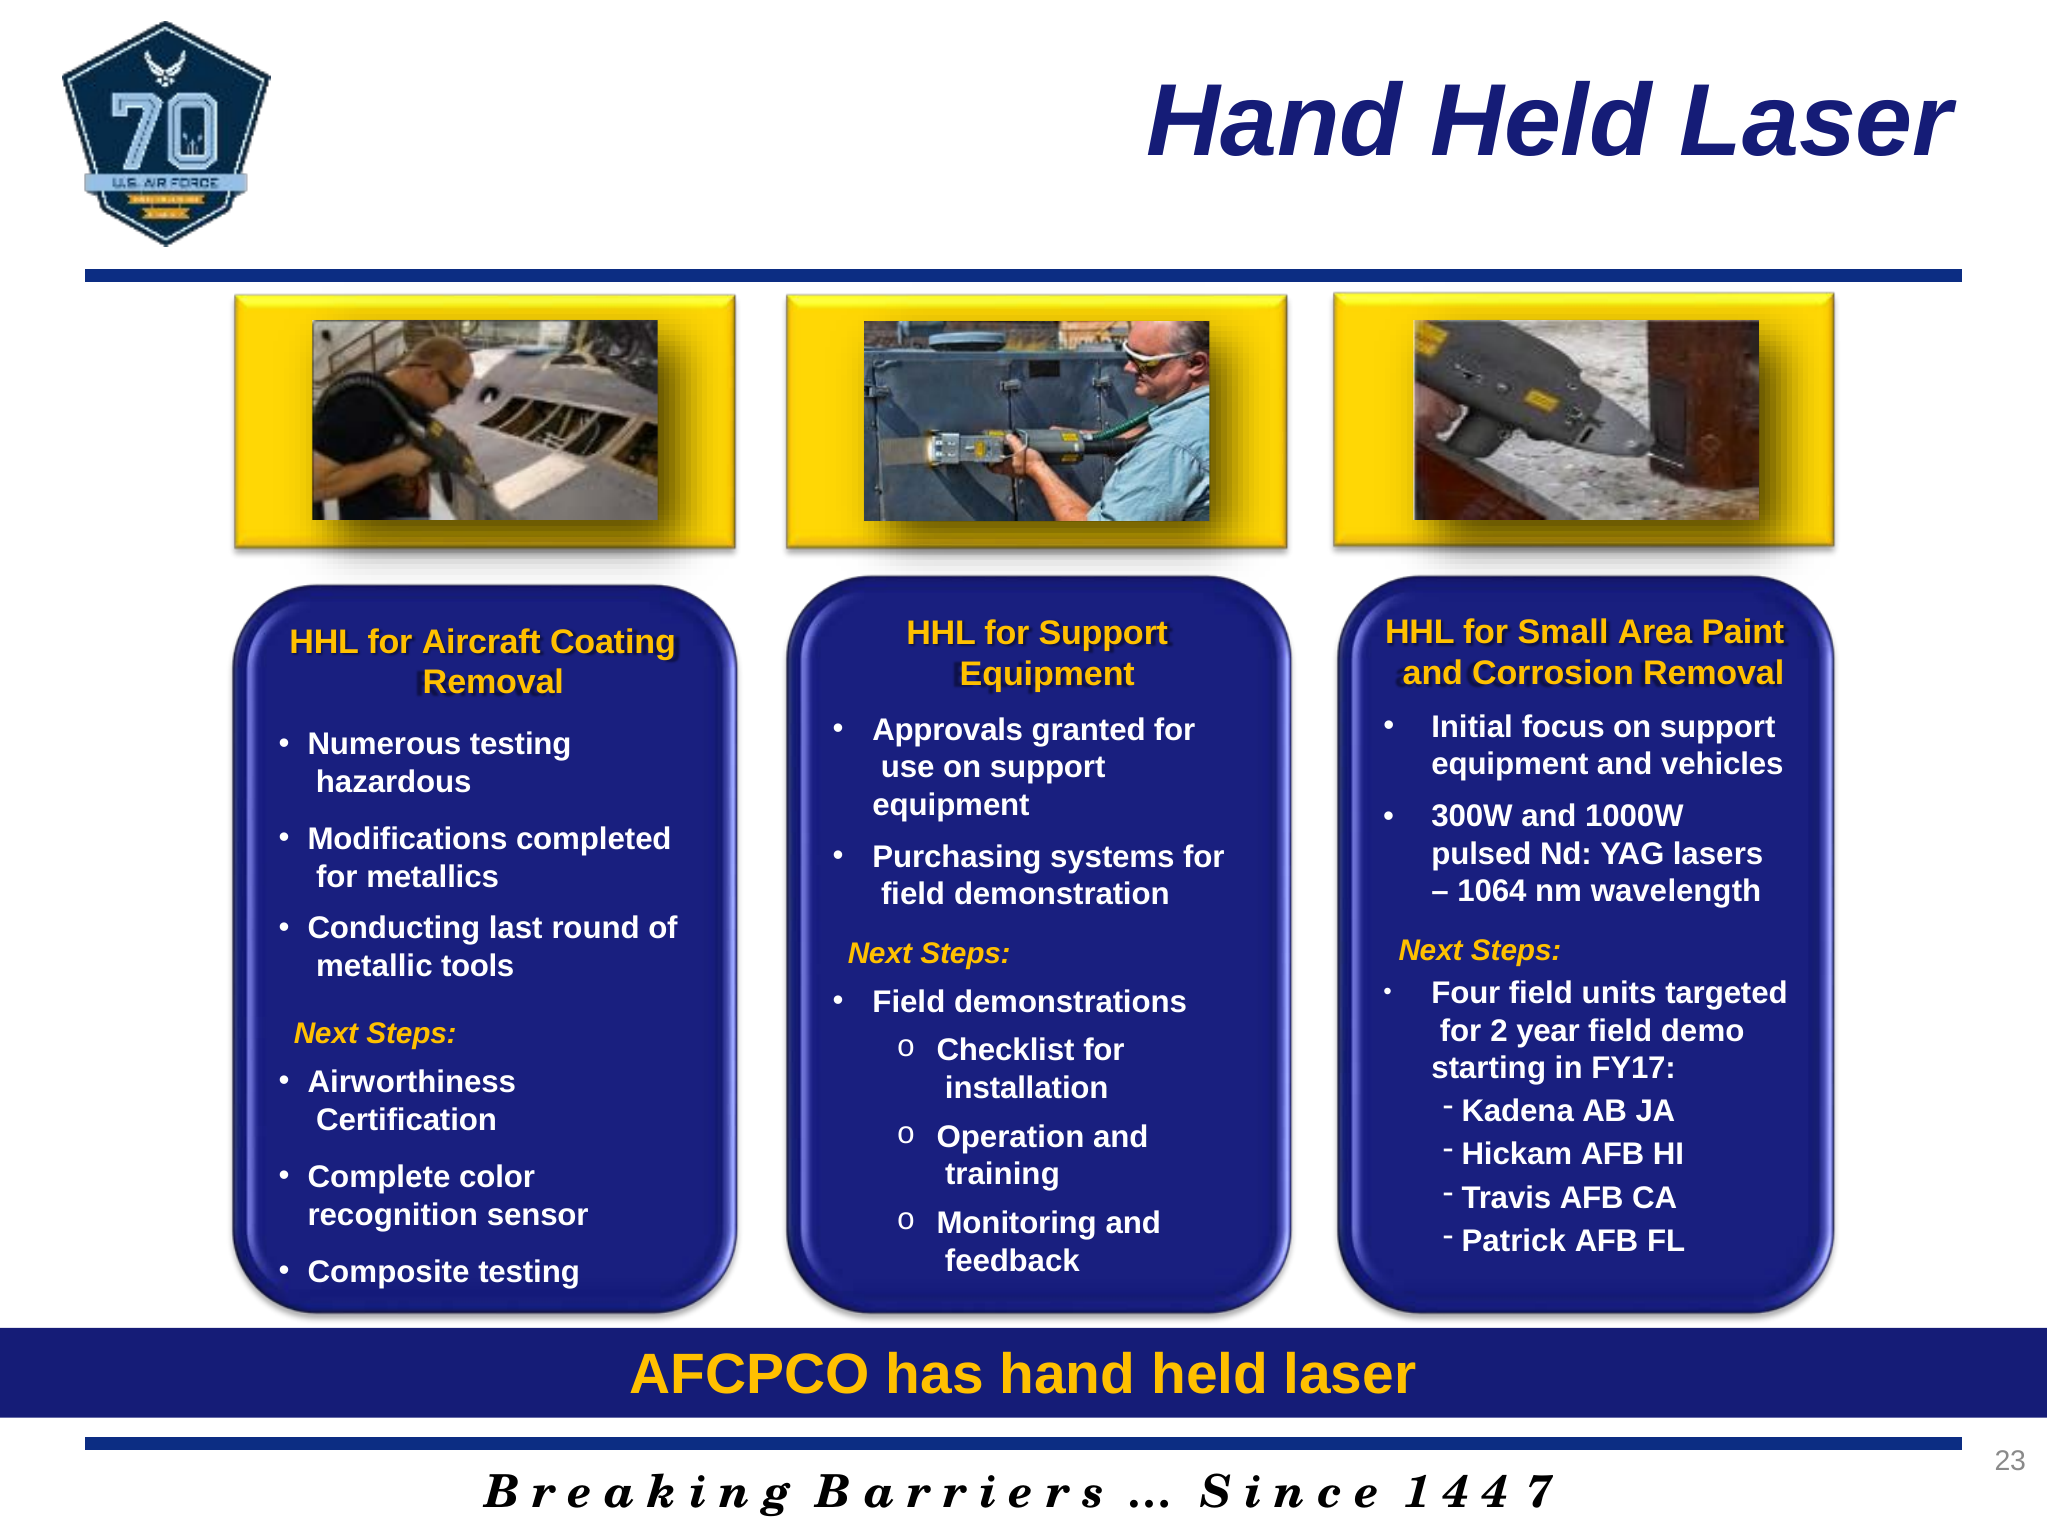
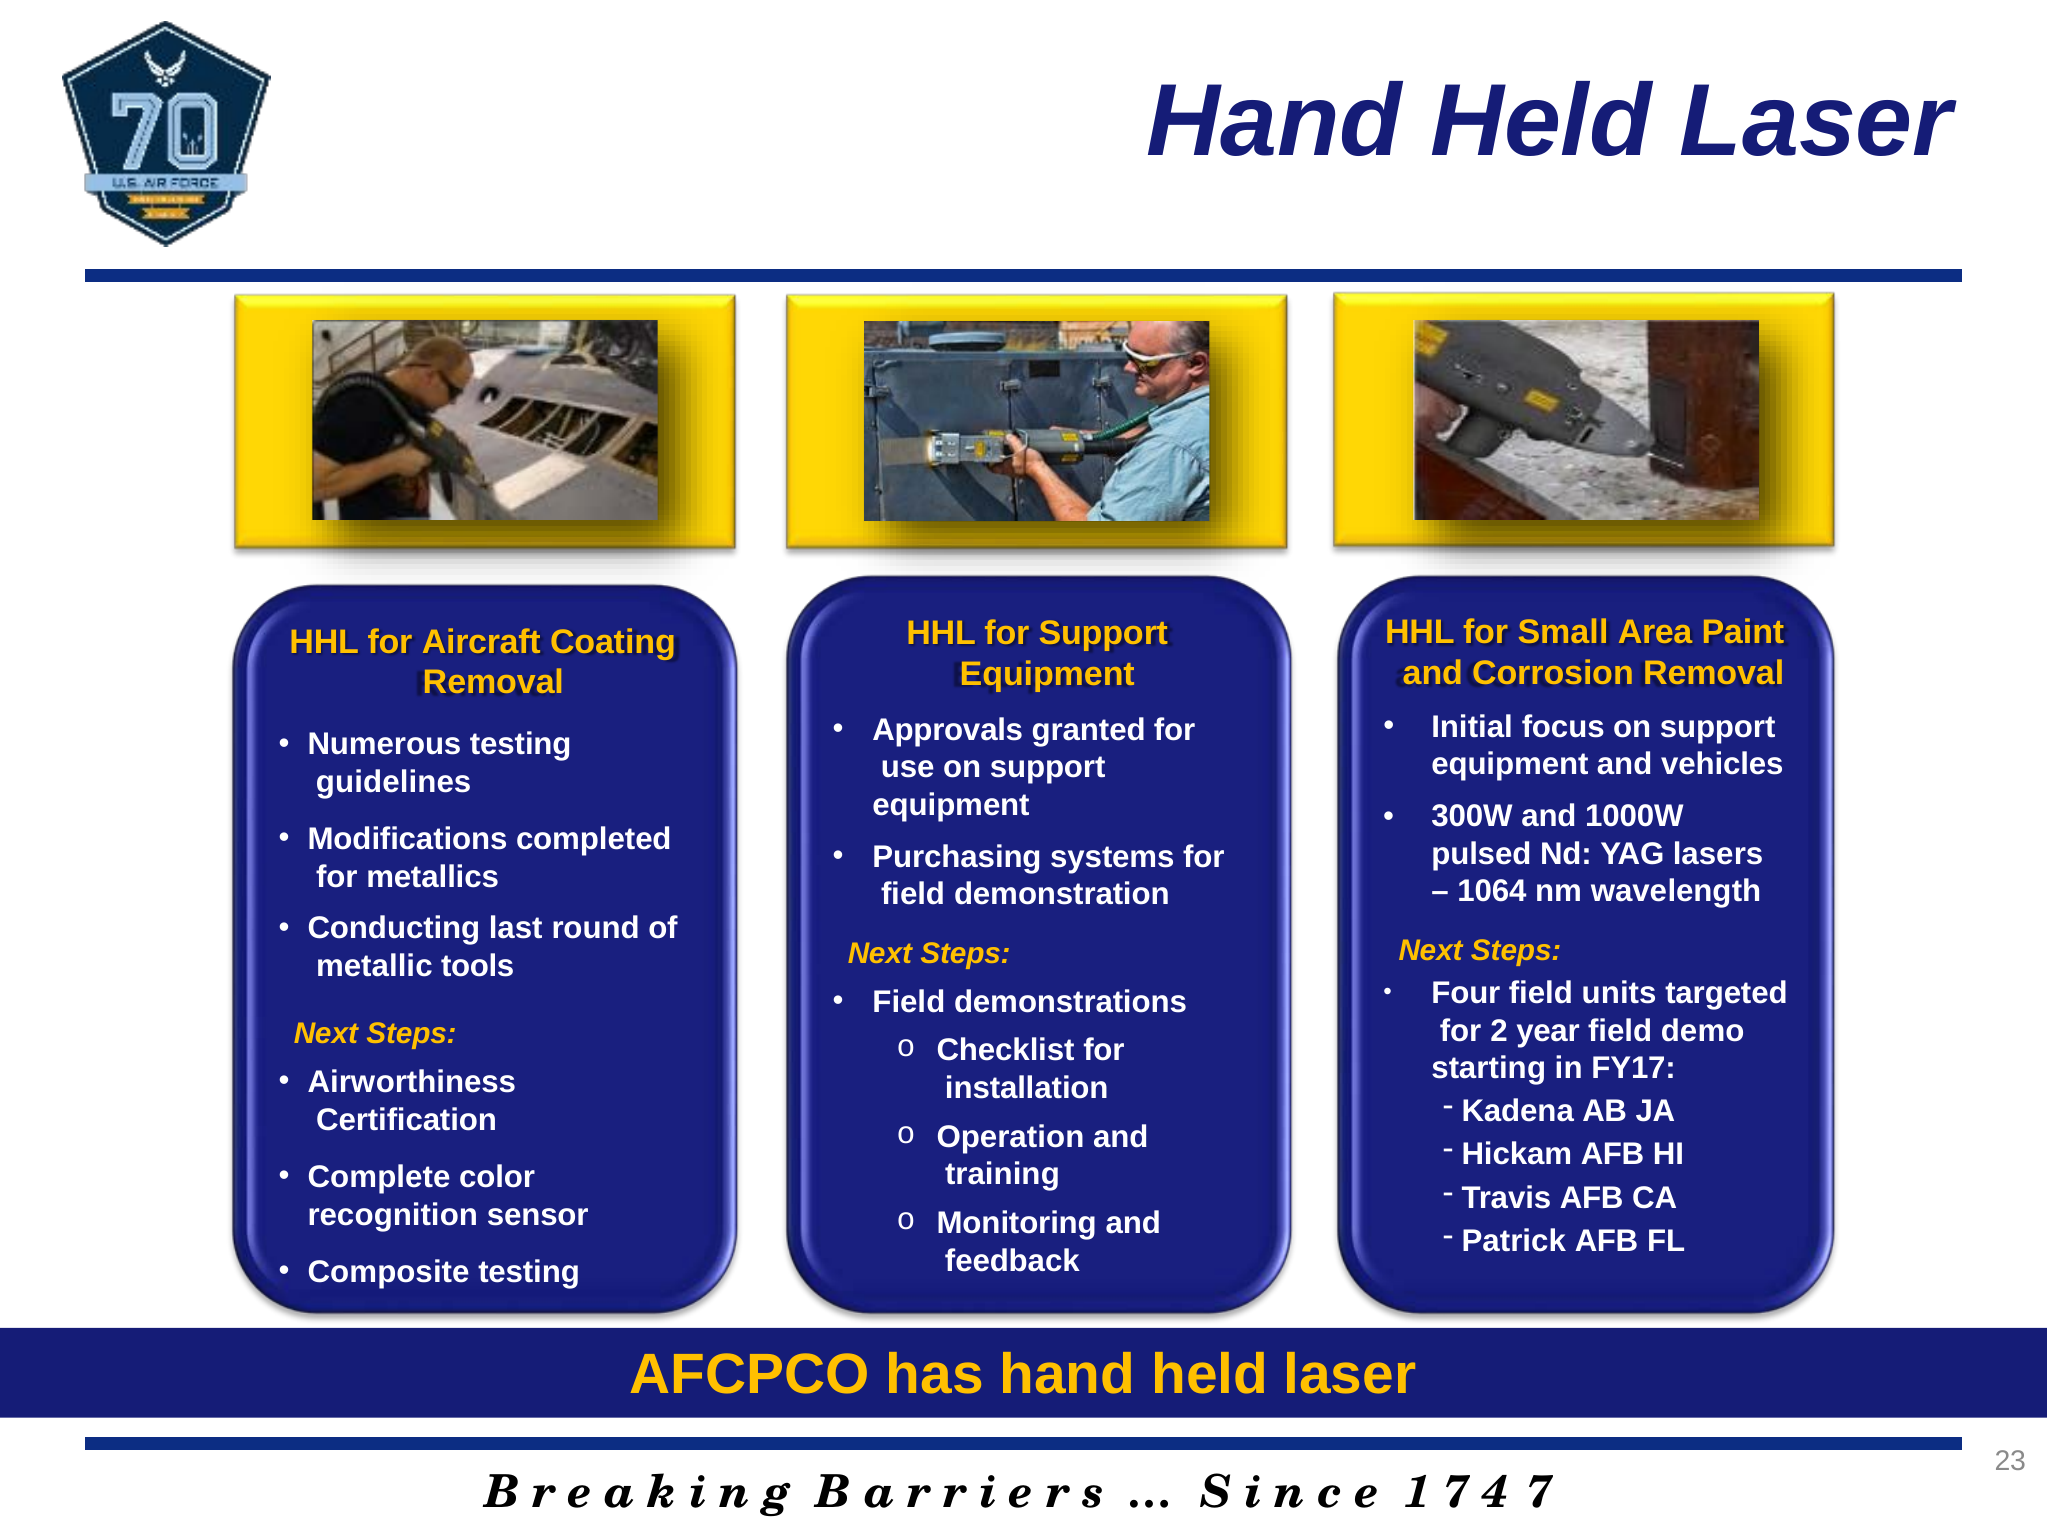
hazardous: hazardous -> guidelines (394, 782)
1 4: 4 -> 7 (1456, 1493)
